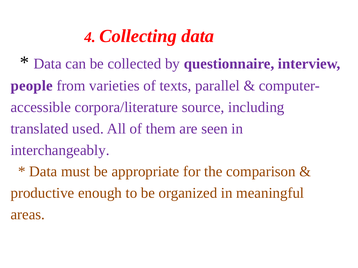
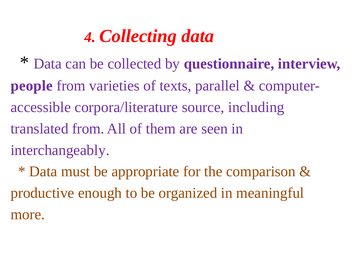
translated used: used -> from (88, 129)
areas: areas -> more (28, 215)
